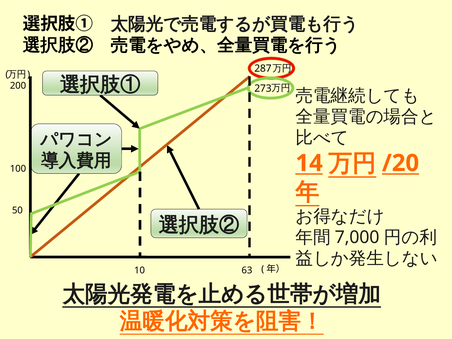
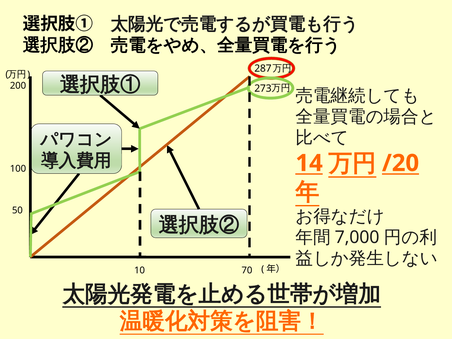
63: 63 -> 70 (247, 270)
